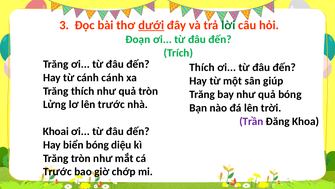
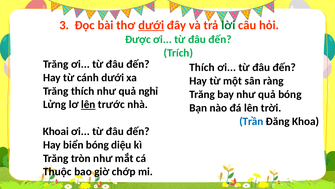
Đoạn: Đoạn -> Được (138, 39)
cánh cánh: cánh -> dưới (113, 77)
giúp: giúp -> ràng (273, 81)
quả tròn: tròn -> nghỉ (148, 91)
lên underline: none -> present (88, 104)
Trần colour: purple -> blue (251, 121)
Trước: Trước -> Thuộc (57, 171)
